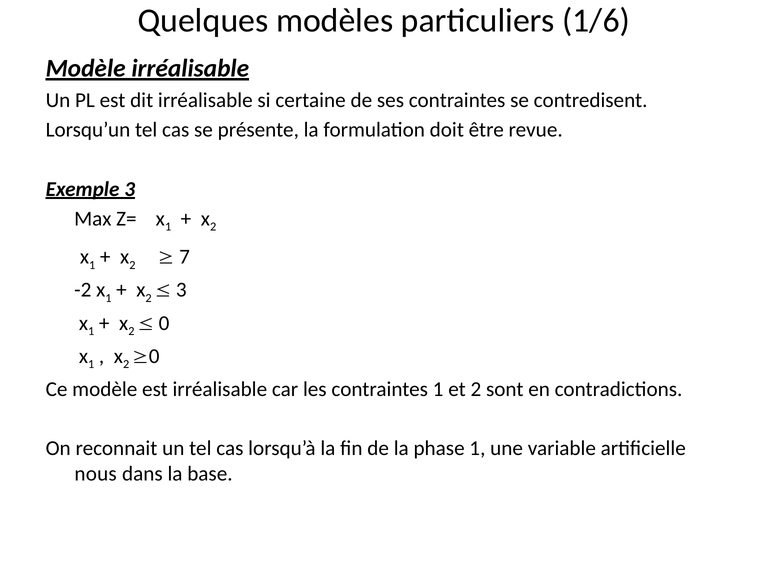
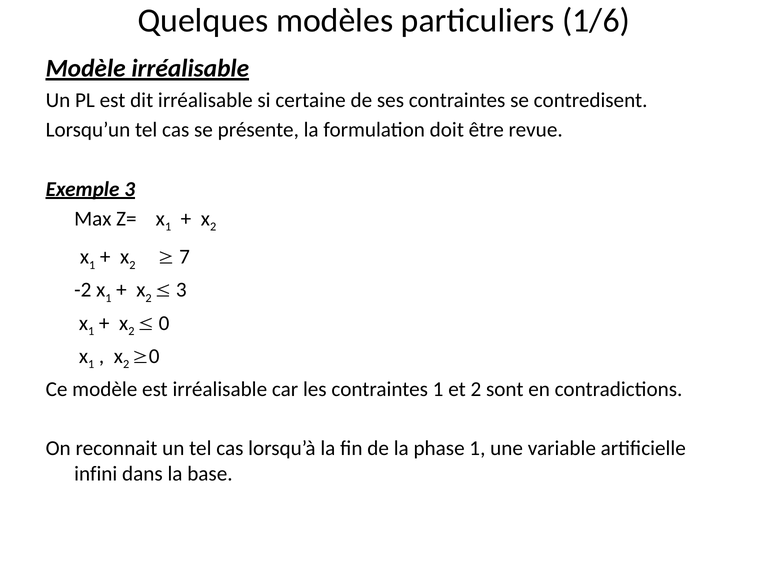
nous: nous -> infini (96, 474)
